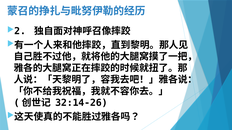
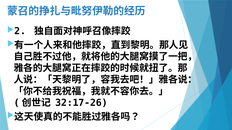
32:14-26: 32:14-26 -> 32:17-26 (81, 103)
